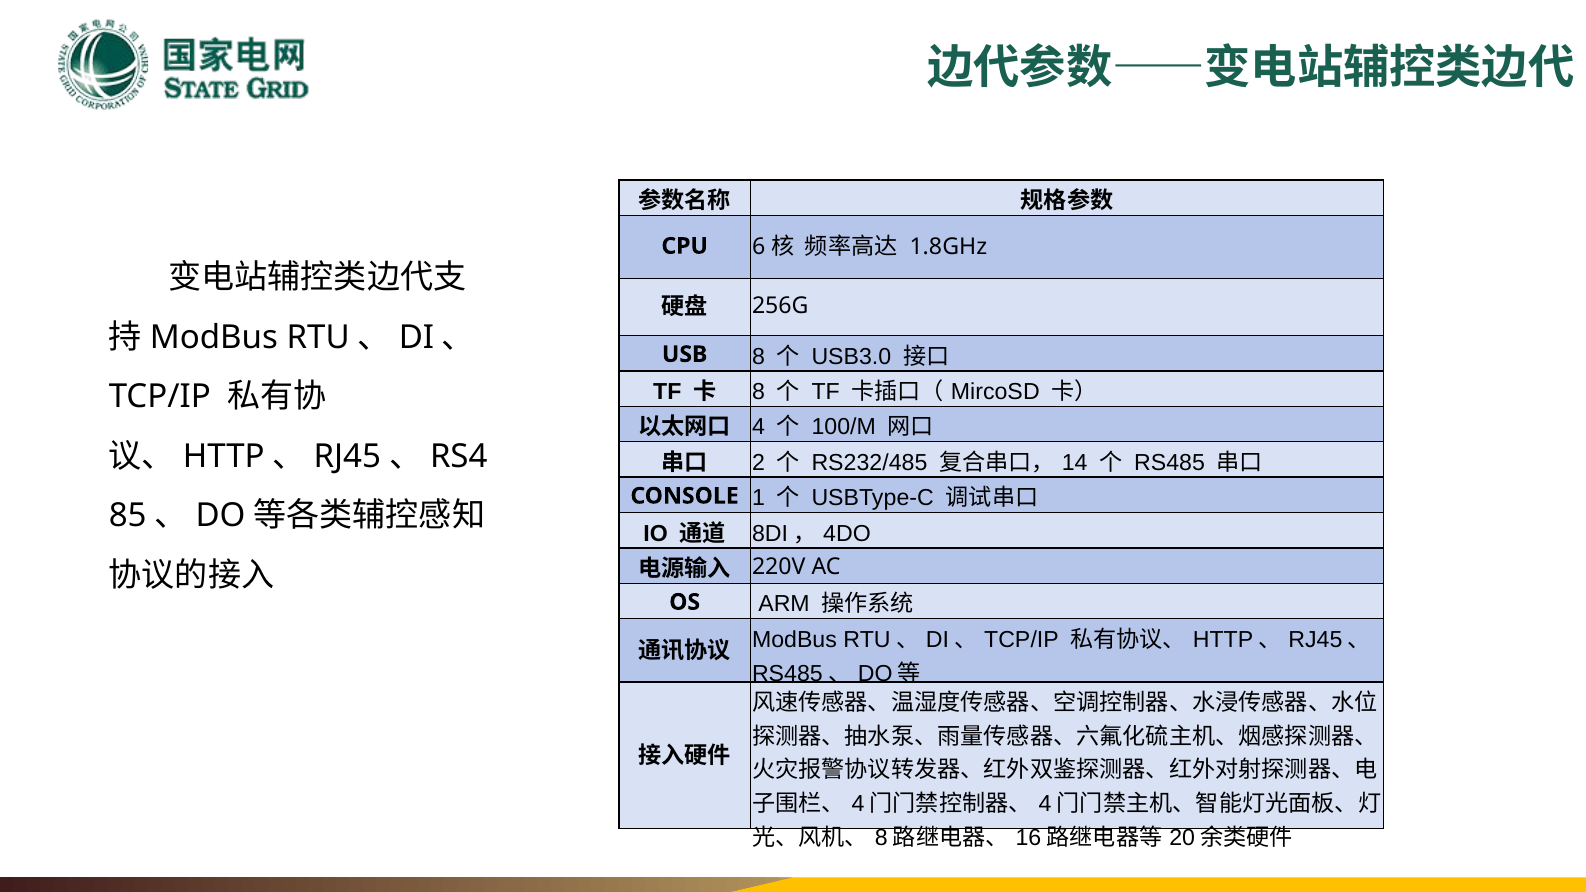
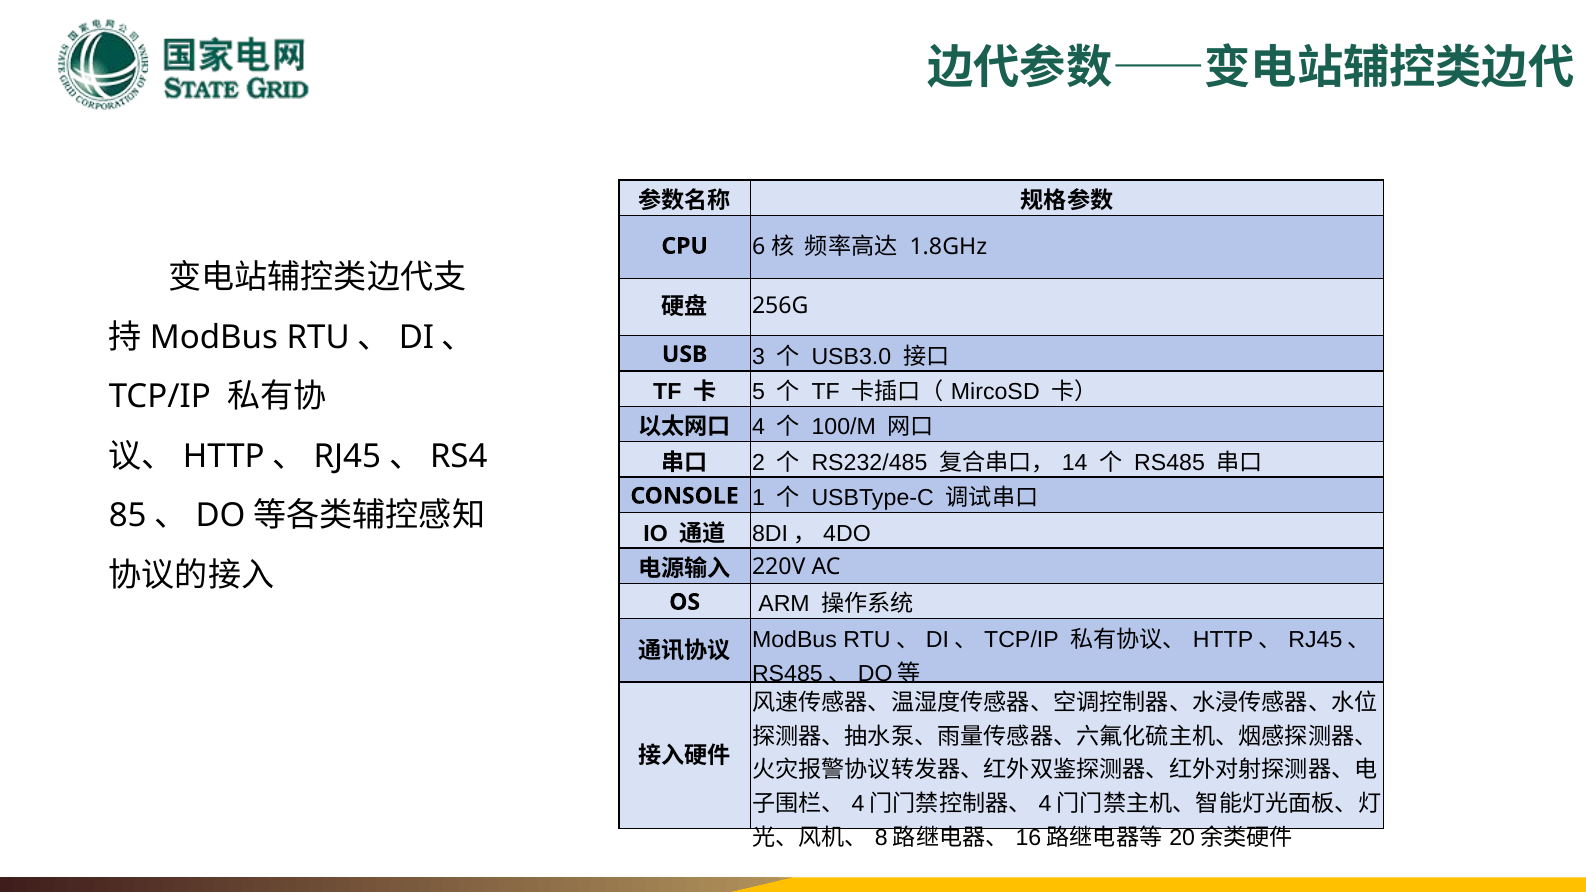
8: 8 -> 3 (758, 357)
8: 8 -> 5 (758, 392)
